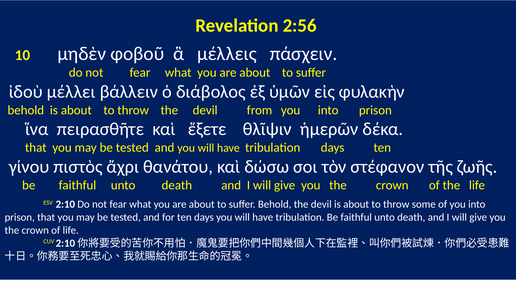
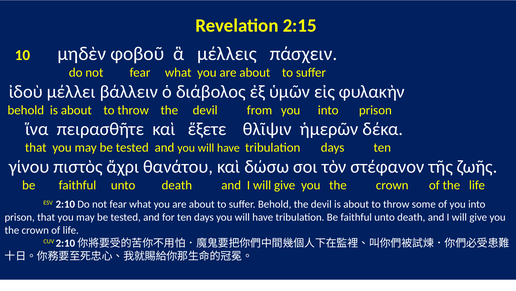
2:56: 2:56 -> 2:15 (300, 25)
